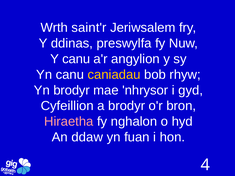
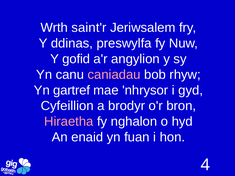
Y canu: canu -> gofid (76, 59)
caniadau colour: yellow -> pink (114, 75)
Yn brodyr: brodyr -> gartref (72, 90)
ddaw: ddaw -> enaid (87, 137)
